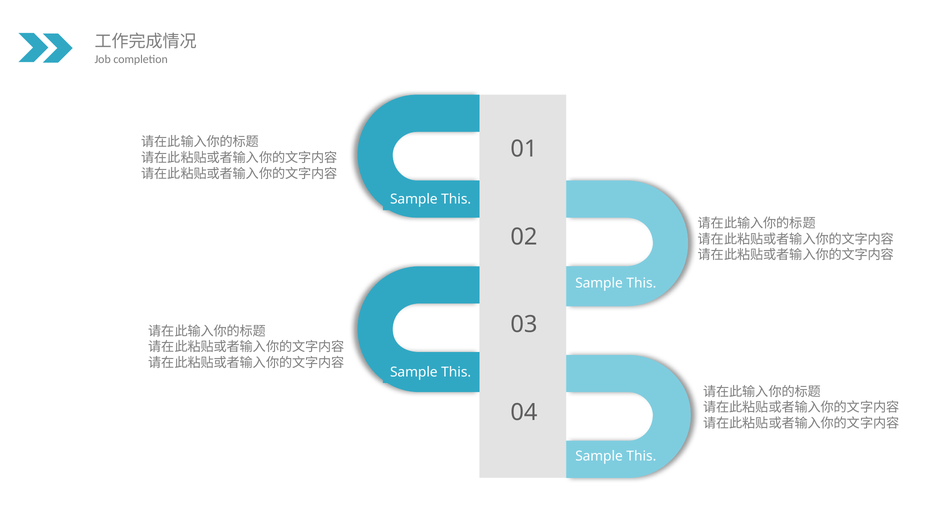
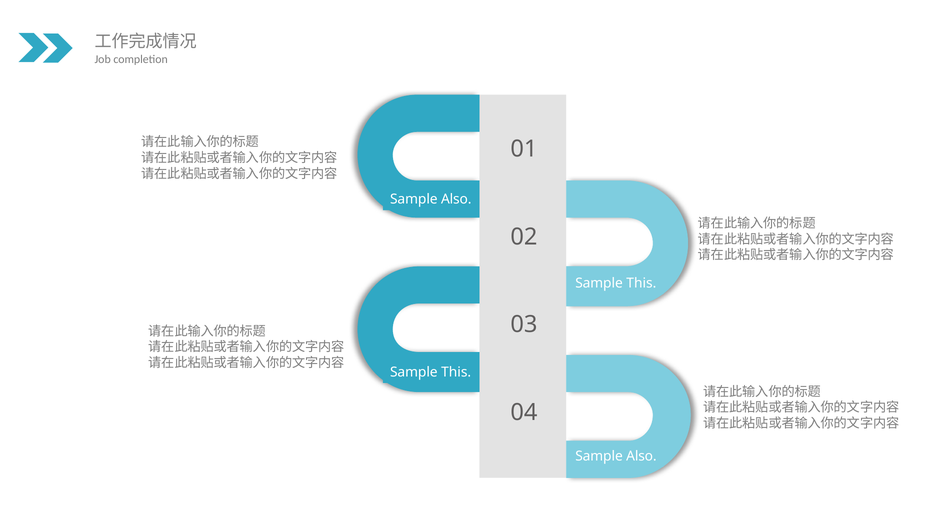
This: This -> Also (456, 199)
This: This -> Also (641, 456)
